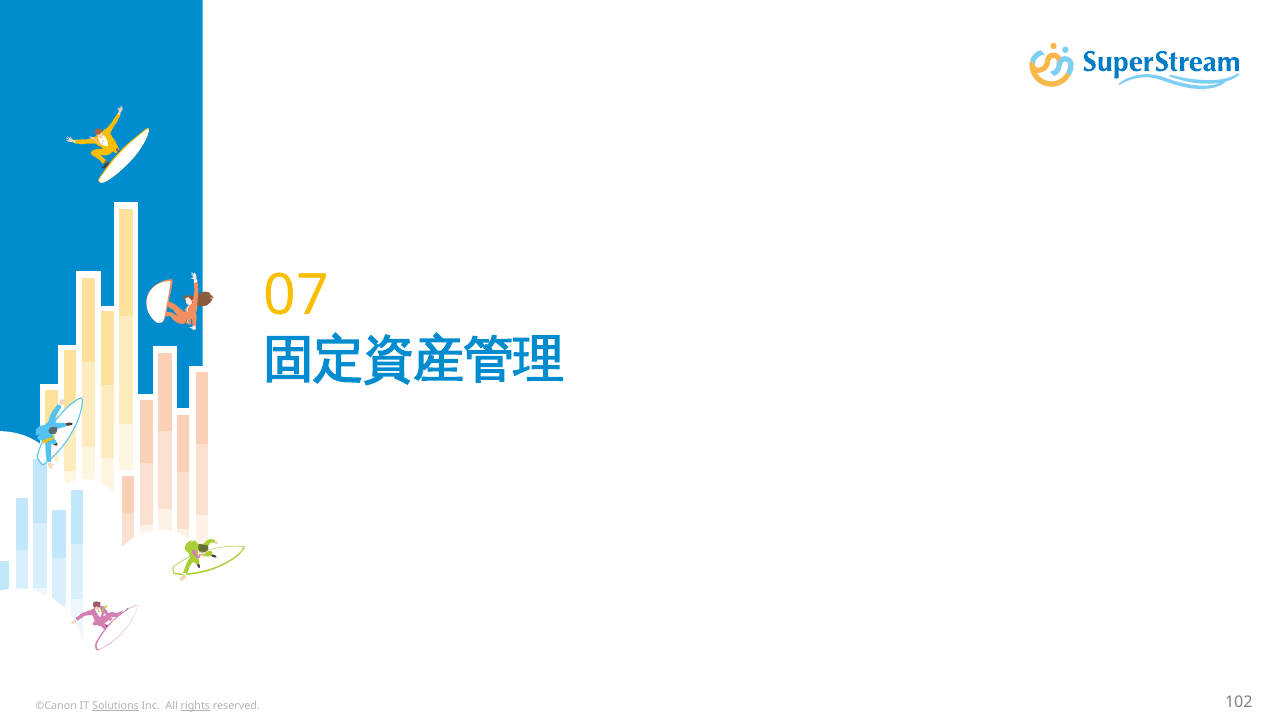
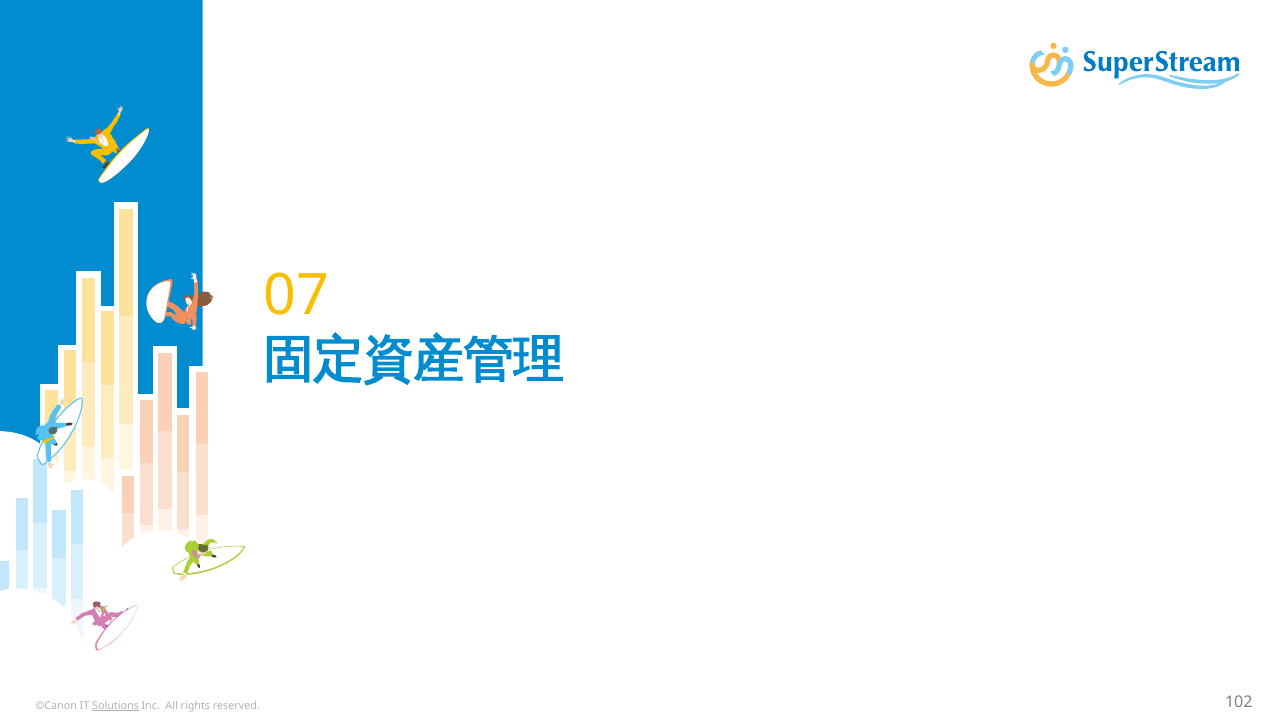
rights underline: present -> none (195, 706)
